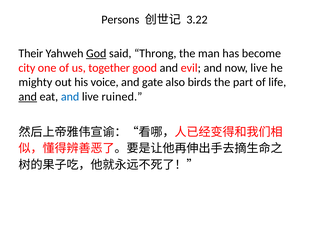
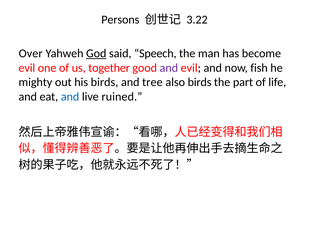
Their: Their -> Over (31, 53)
Throng: Throng -> Speech (155, 53)
city: city -> evil (27, 68)
and colour: black -> purple (169, 68)
now live: live -> fish (259, 68)
his voice: voice -> birds (105, 82)
gate: gate -> tree (152, 82)
and underline: present -> none (28, 97)
